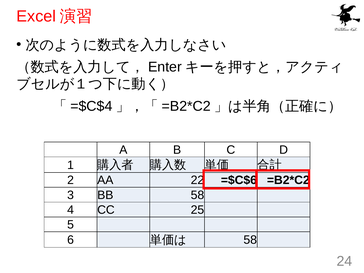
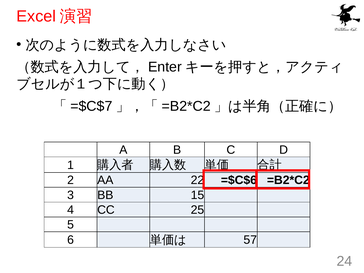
=$C$4: =$C$4 -> =$C$7 (91, 106)
BB 58: 58 -> 15 (197, 195)
58: 58 -> 57 (250, 240)
